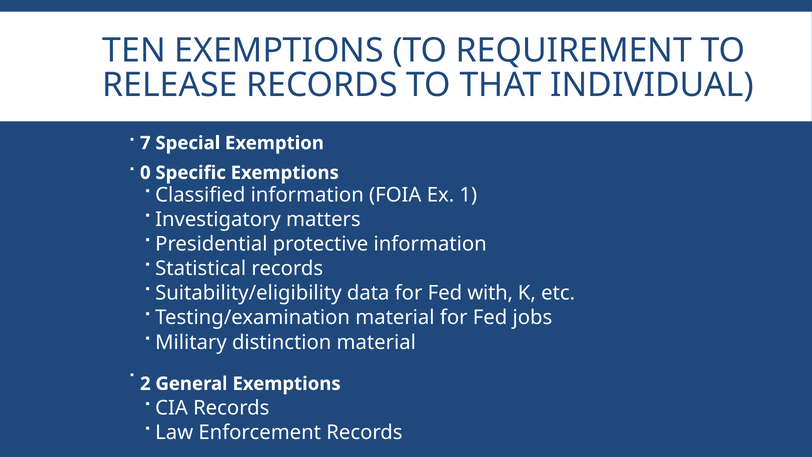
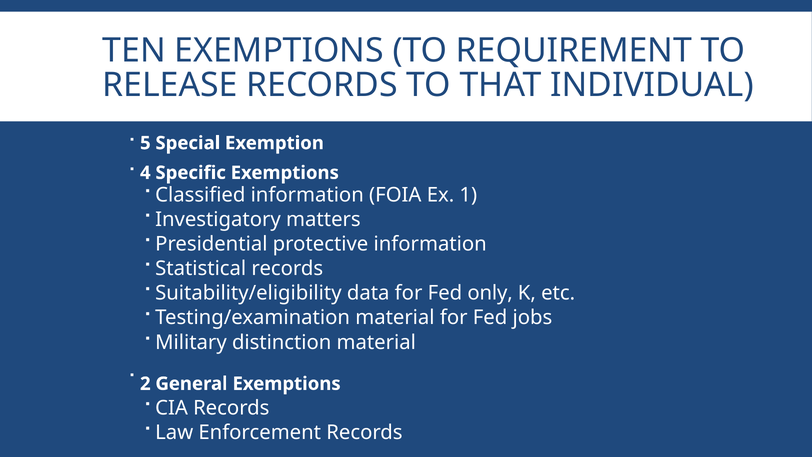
7: 7 -> 5 (145, 143)
0: 0 -> 4 (145, 173)
with: with -> only (490, 293)
